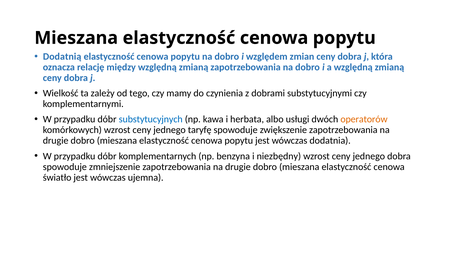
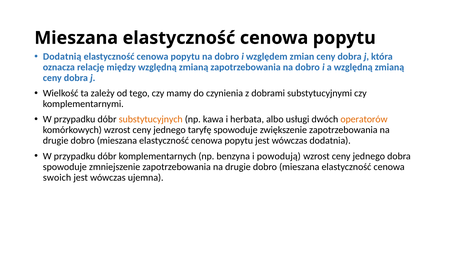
substytucyjnych colour: blue -> orange (151, 119)
niezbędny: niezbędny -> powodują (279, 156)
światło: światło -> swoich (57, 177)
